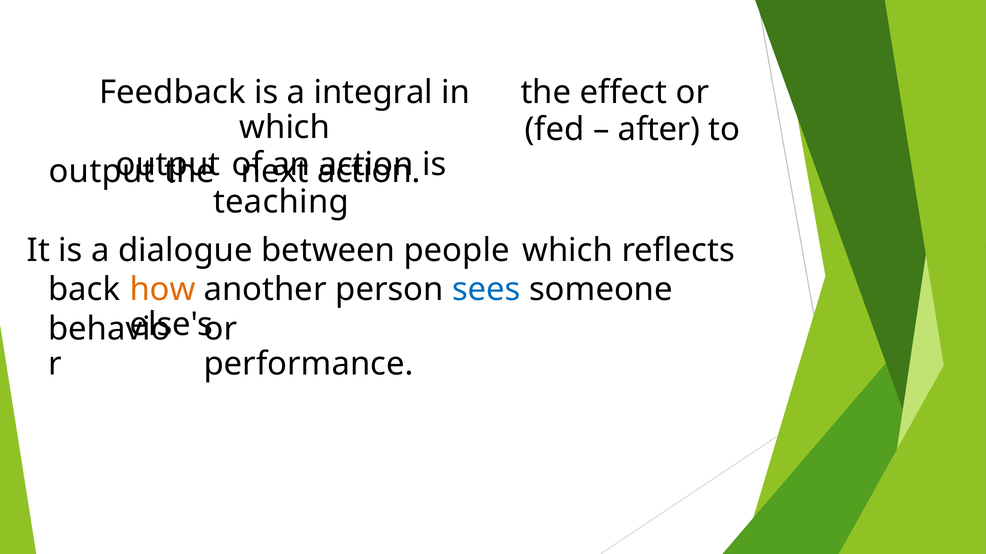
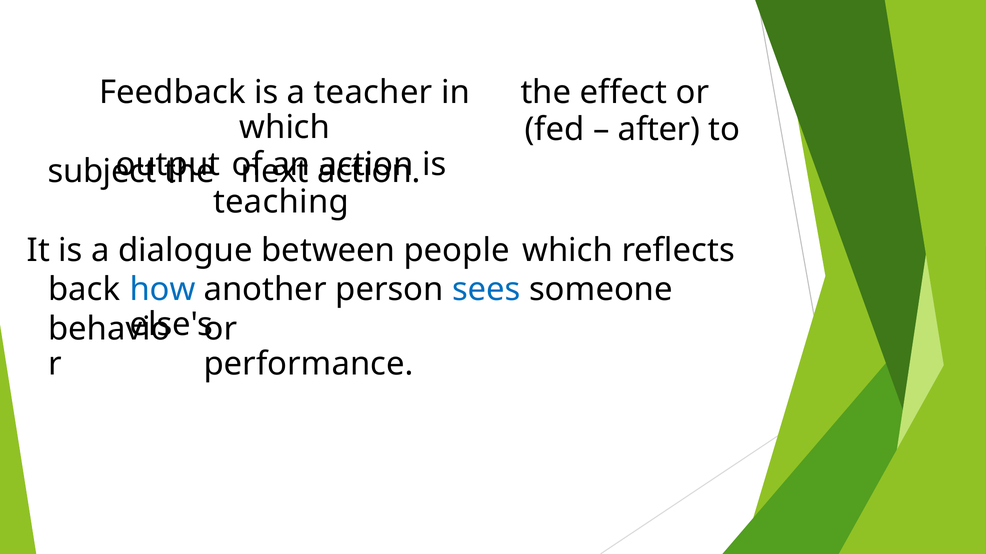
integral: integral -> teacher (373, 93)
output: output -> subject (102, 172)
how colour: orange -> blue (163, 290)
